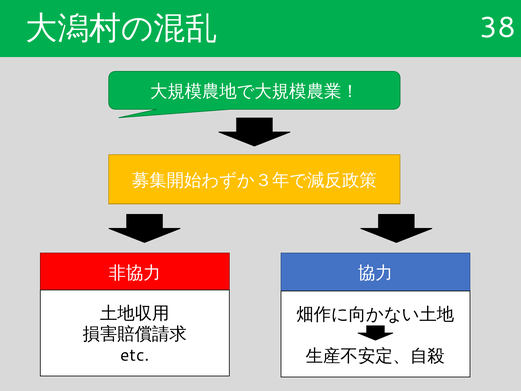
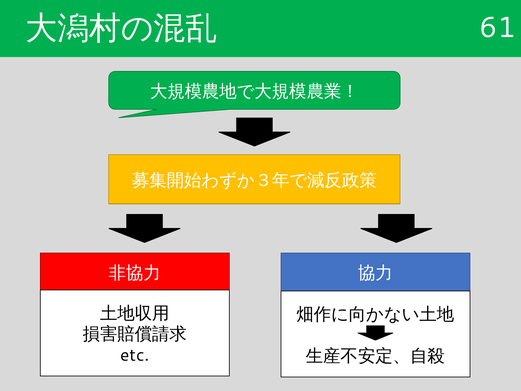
38: 38 -> 61 (497, 27)
